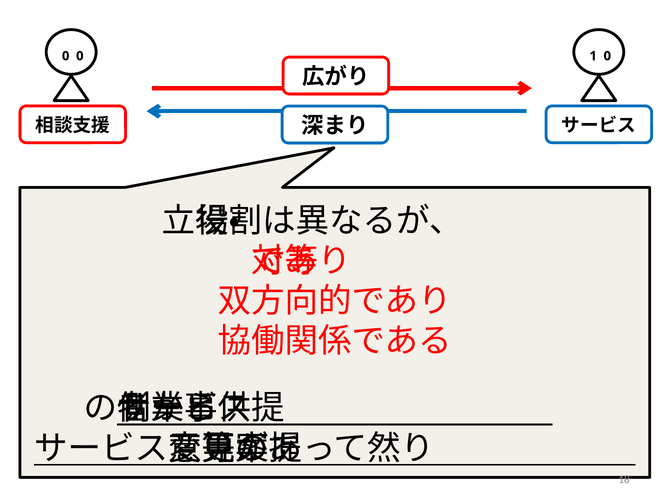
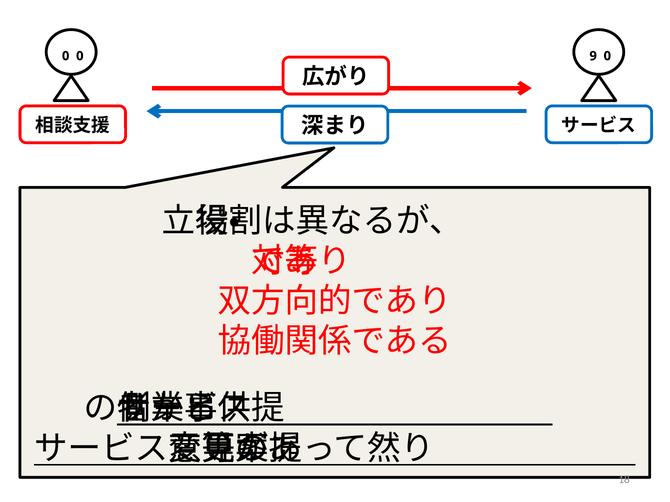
1: 1 -> 9 (593, 56)
